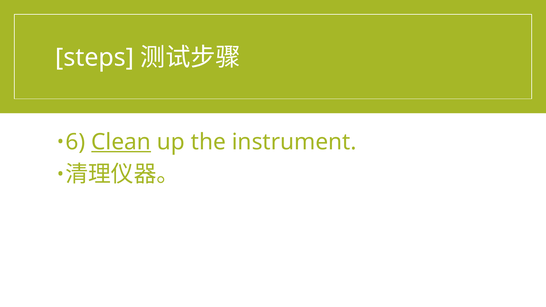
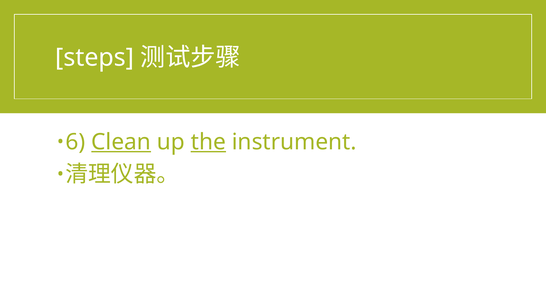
the underline: none -> present (208, 142)
